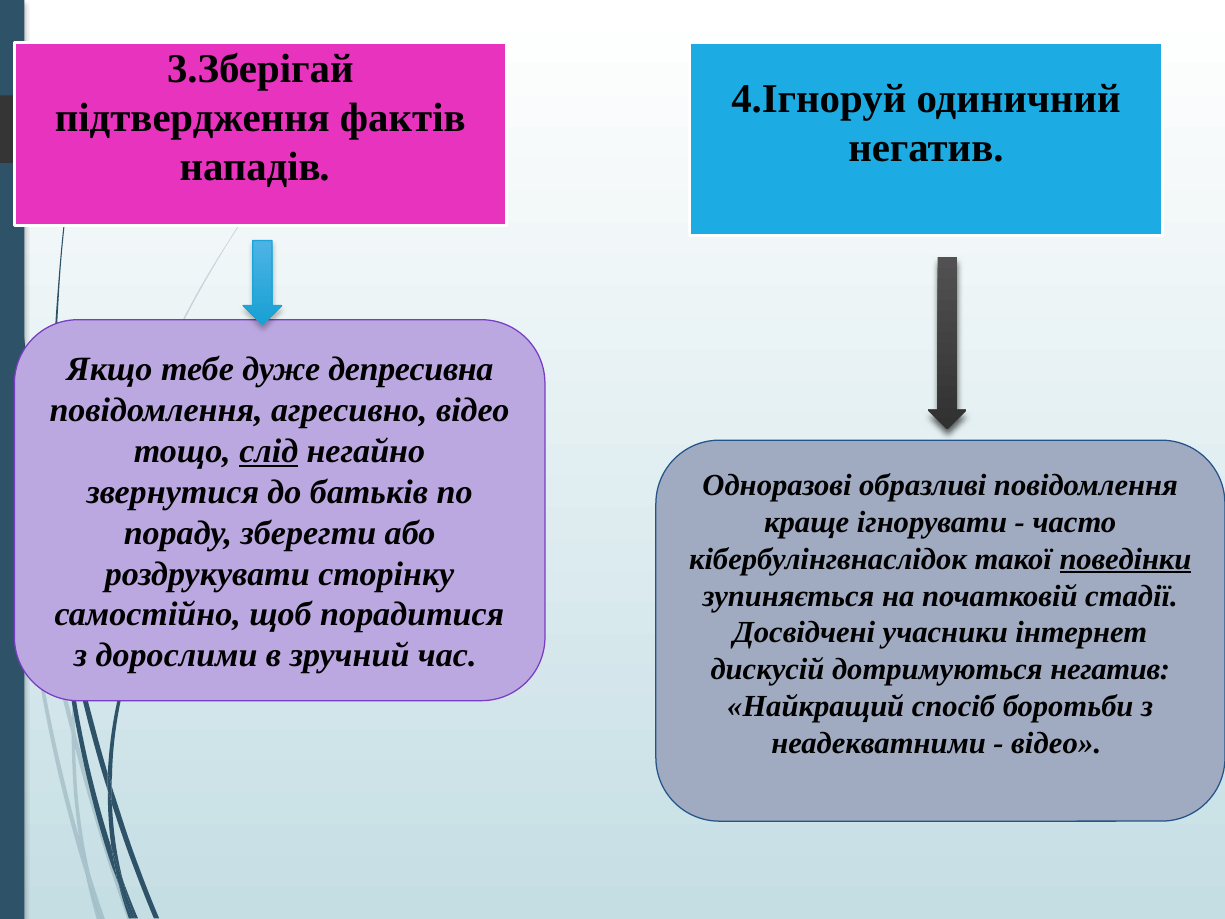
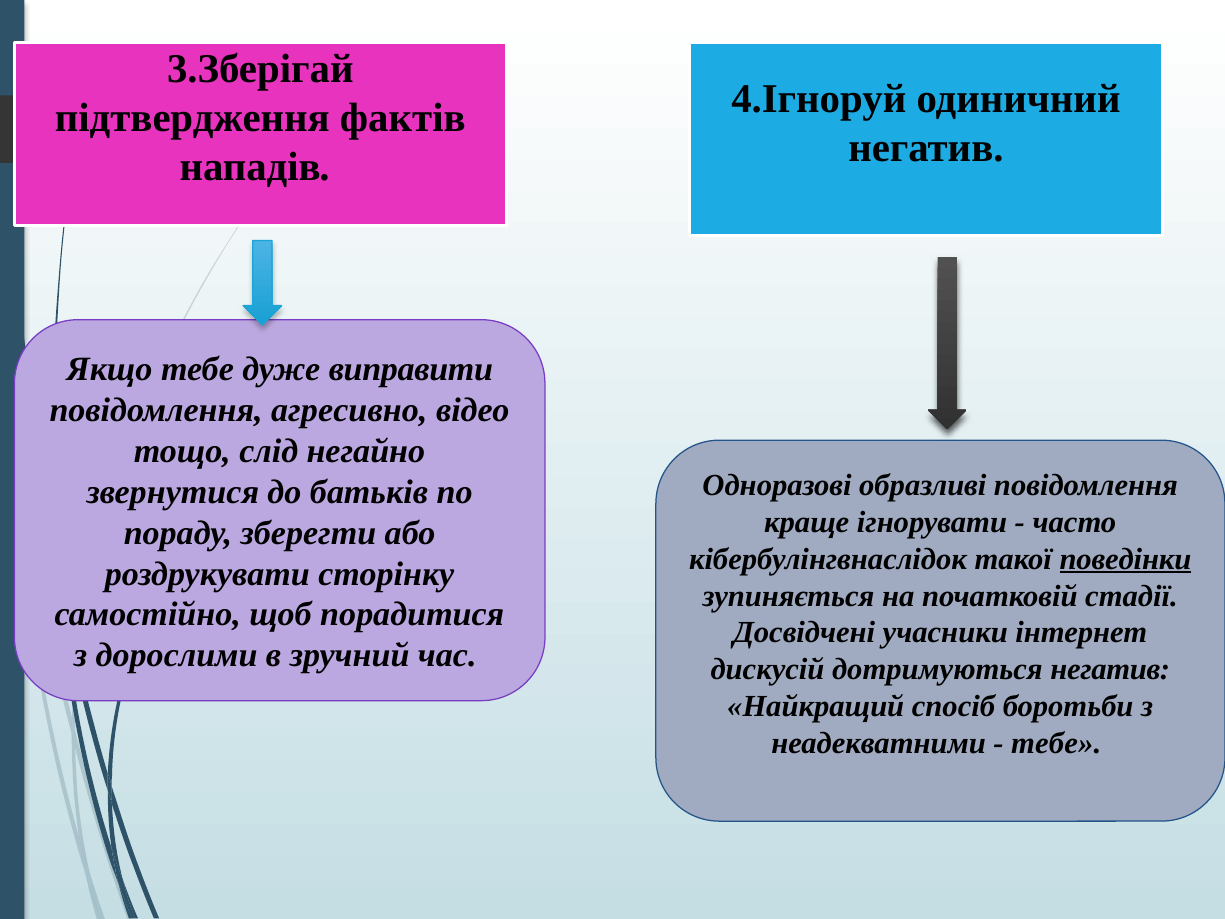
депресивна: депресивна -> виправити (411, 369)
слід underline: present -> none (269, 451)
відео: відео -> тебе (1056, 743)
